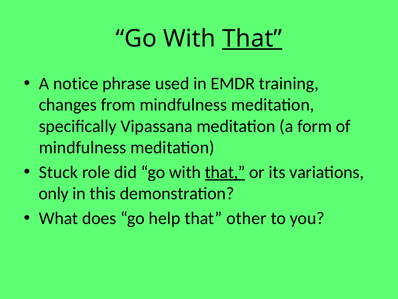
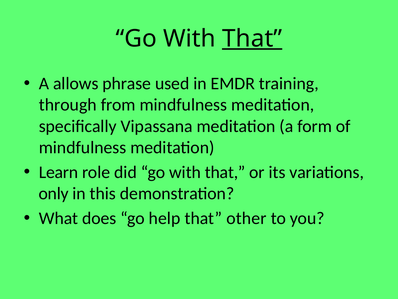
notice: notice -> allows (76, 83)
changes: changes -> through (68, 105)
Stuck: Stuck -> Learn (59, 172)
that underline: present -> none (225, 172)
